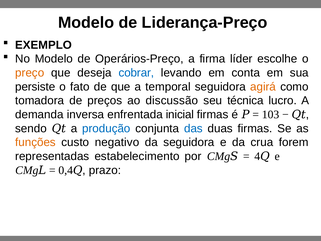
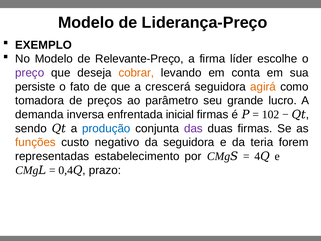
Operários-Preço: Operários-Preço -> Relevante-Preço (139, 59)
preço colour: orange -> purple (30, 73)
cobrar colour: blue -> orange (136, 73)
temporal: temporal -> crescerá (168, 87)
discussão: discussão -> parâmetro (172, 101)
técnica: técnica -> grande (245, 101)
103: 103 -> 102 (271, 114)
das colour: blue -> purple (193, 128)
crua: crua -> teria (262, 142)
